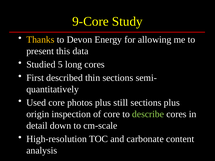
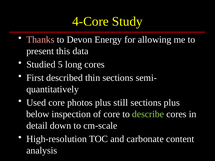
9-Core: 9-Core -> 4-Core (90, 21)
Thanks colour: yellow -> pink (40, 40)
origin: origin -> below (38, 114)
